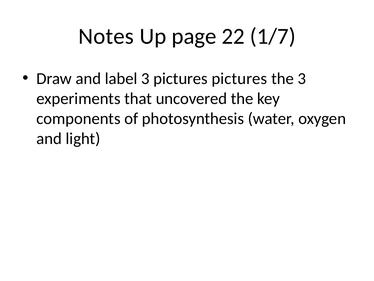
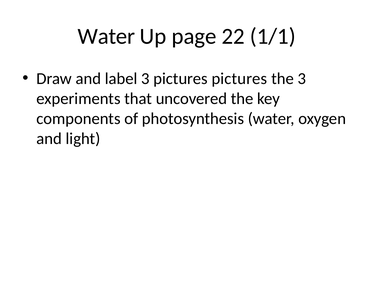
Notes: Notes -> Water (106, 36)
1/7: 1/7 -> 1/1 (273, 36)
